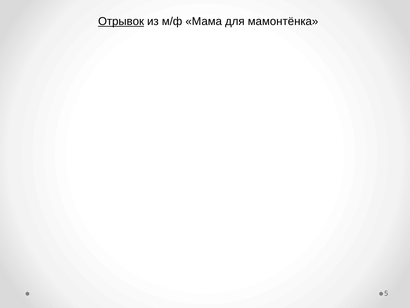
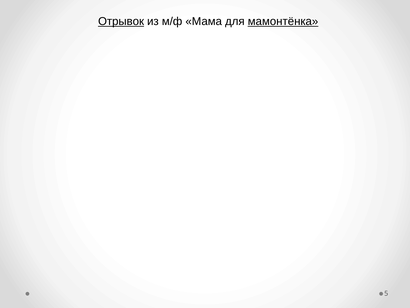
мамонтёнка underline: none -> present (283, 21)
